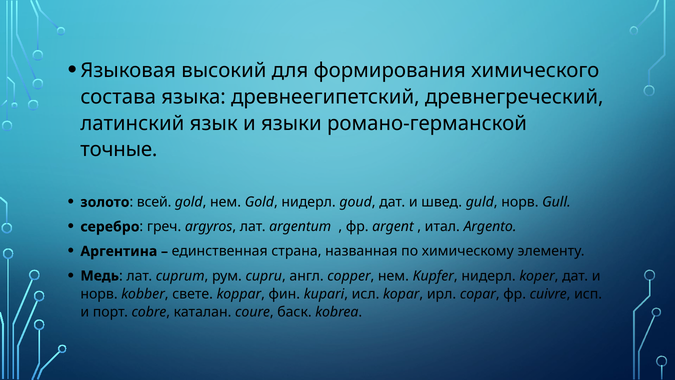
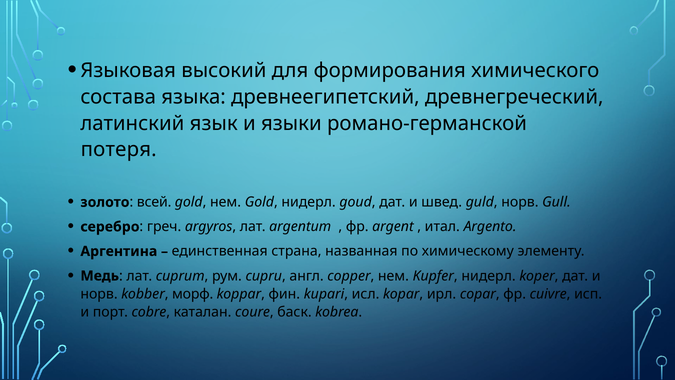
точные: точные -> потеря (119, 150)
свете: свете -> морф (193, 294)
